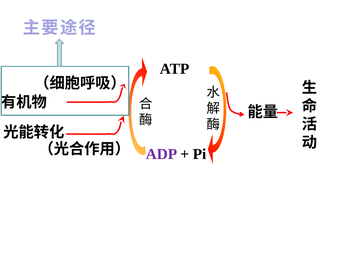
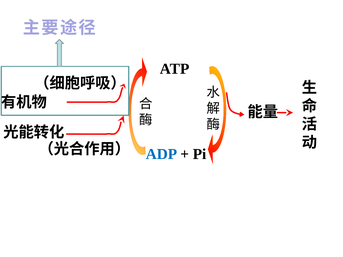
ADP colour: purple -> blue (162, 154)
